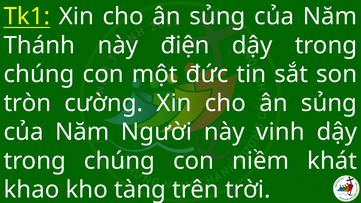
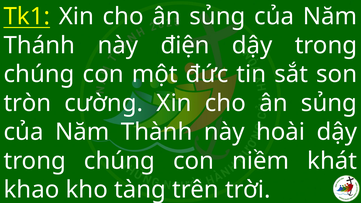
Người: Người -> Thành (157, 132)
vinh: vinh -> hoài (281, 132)
